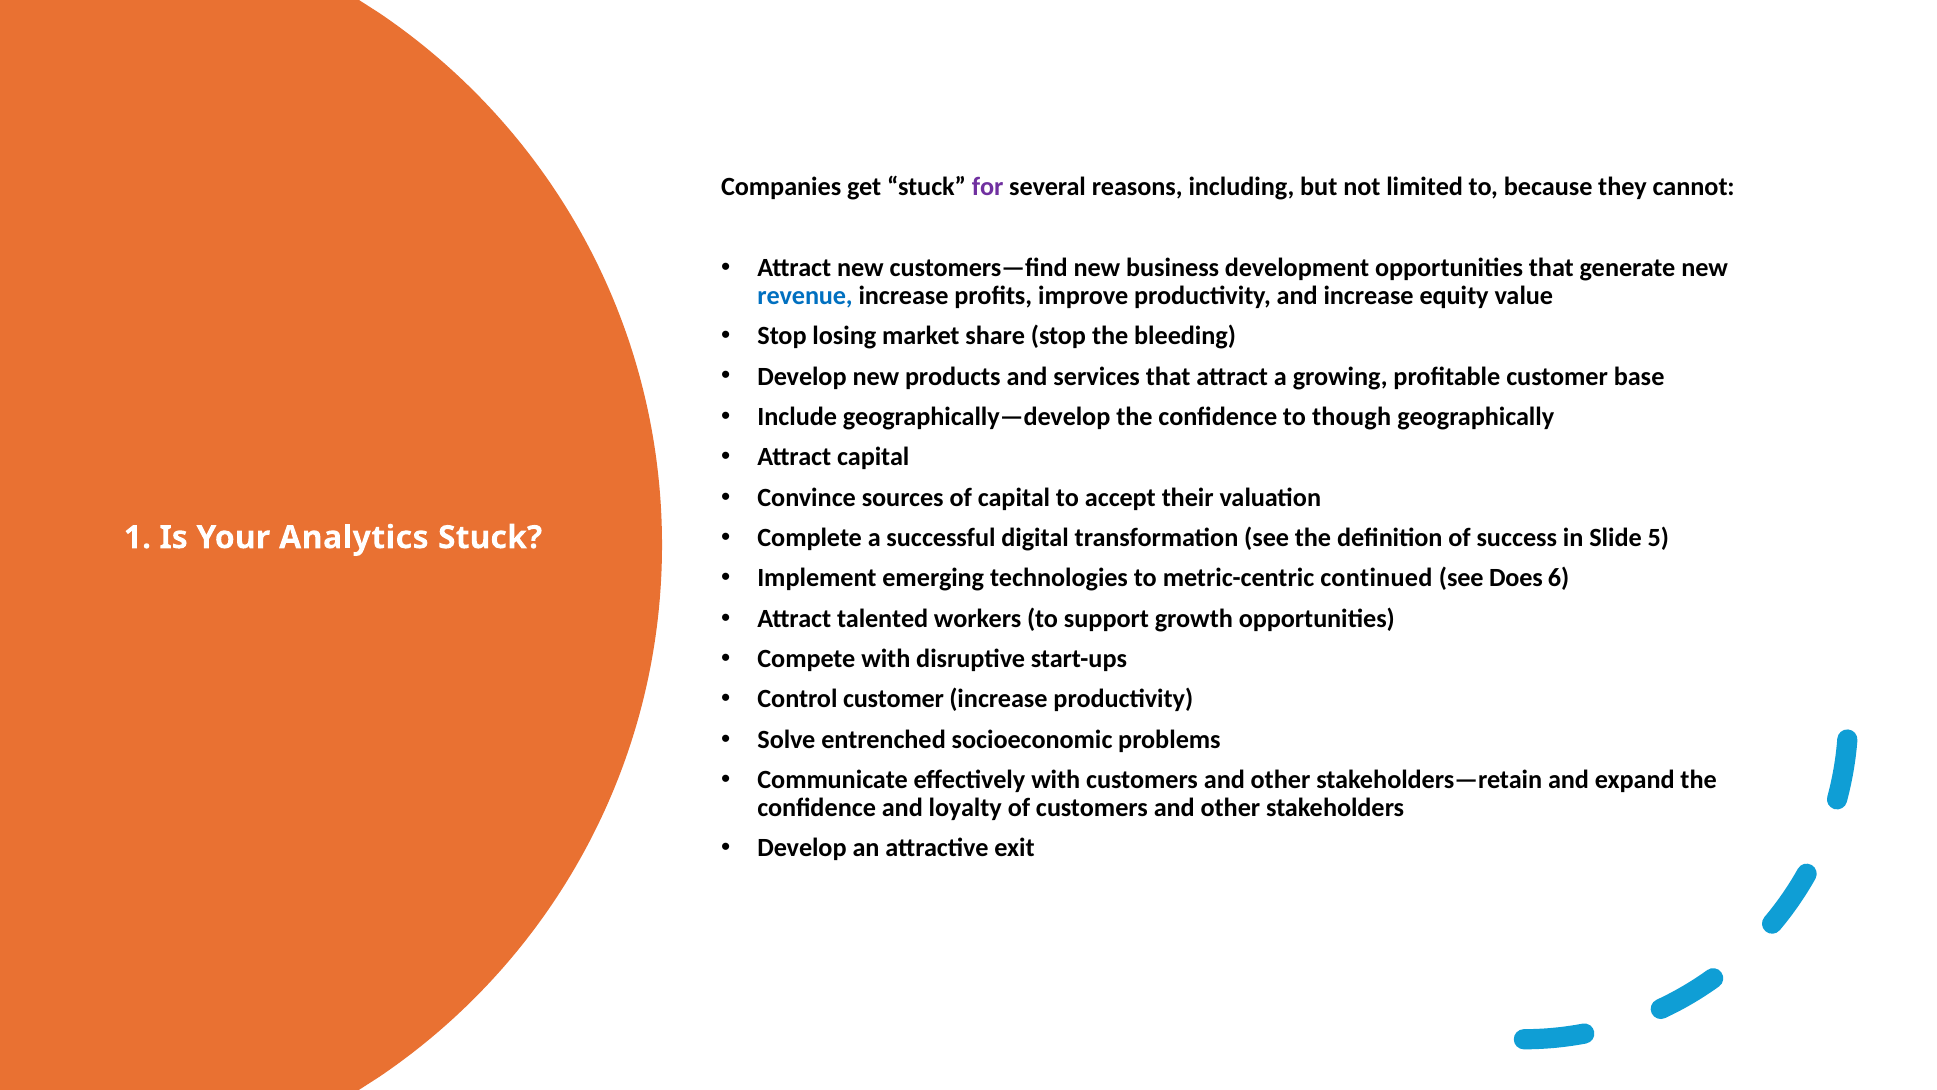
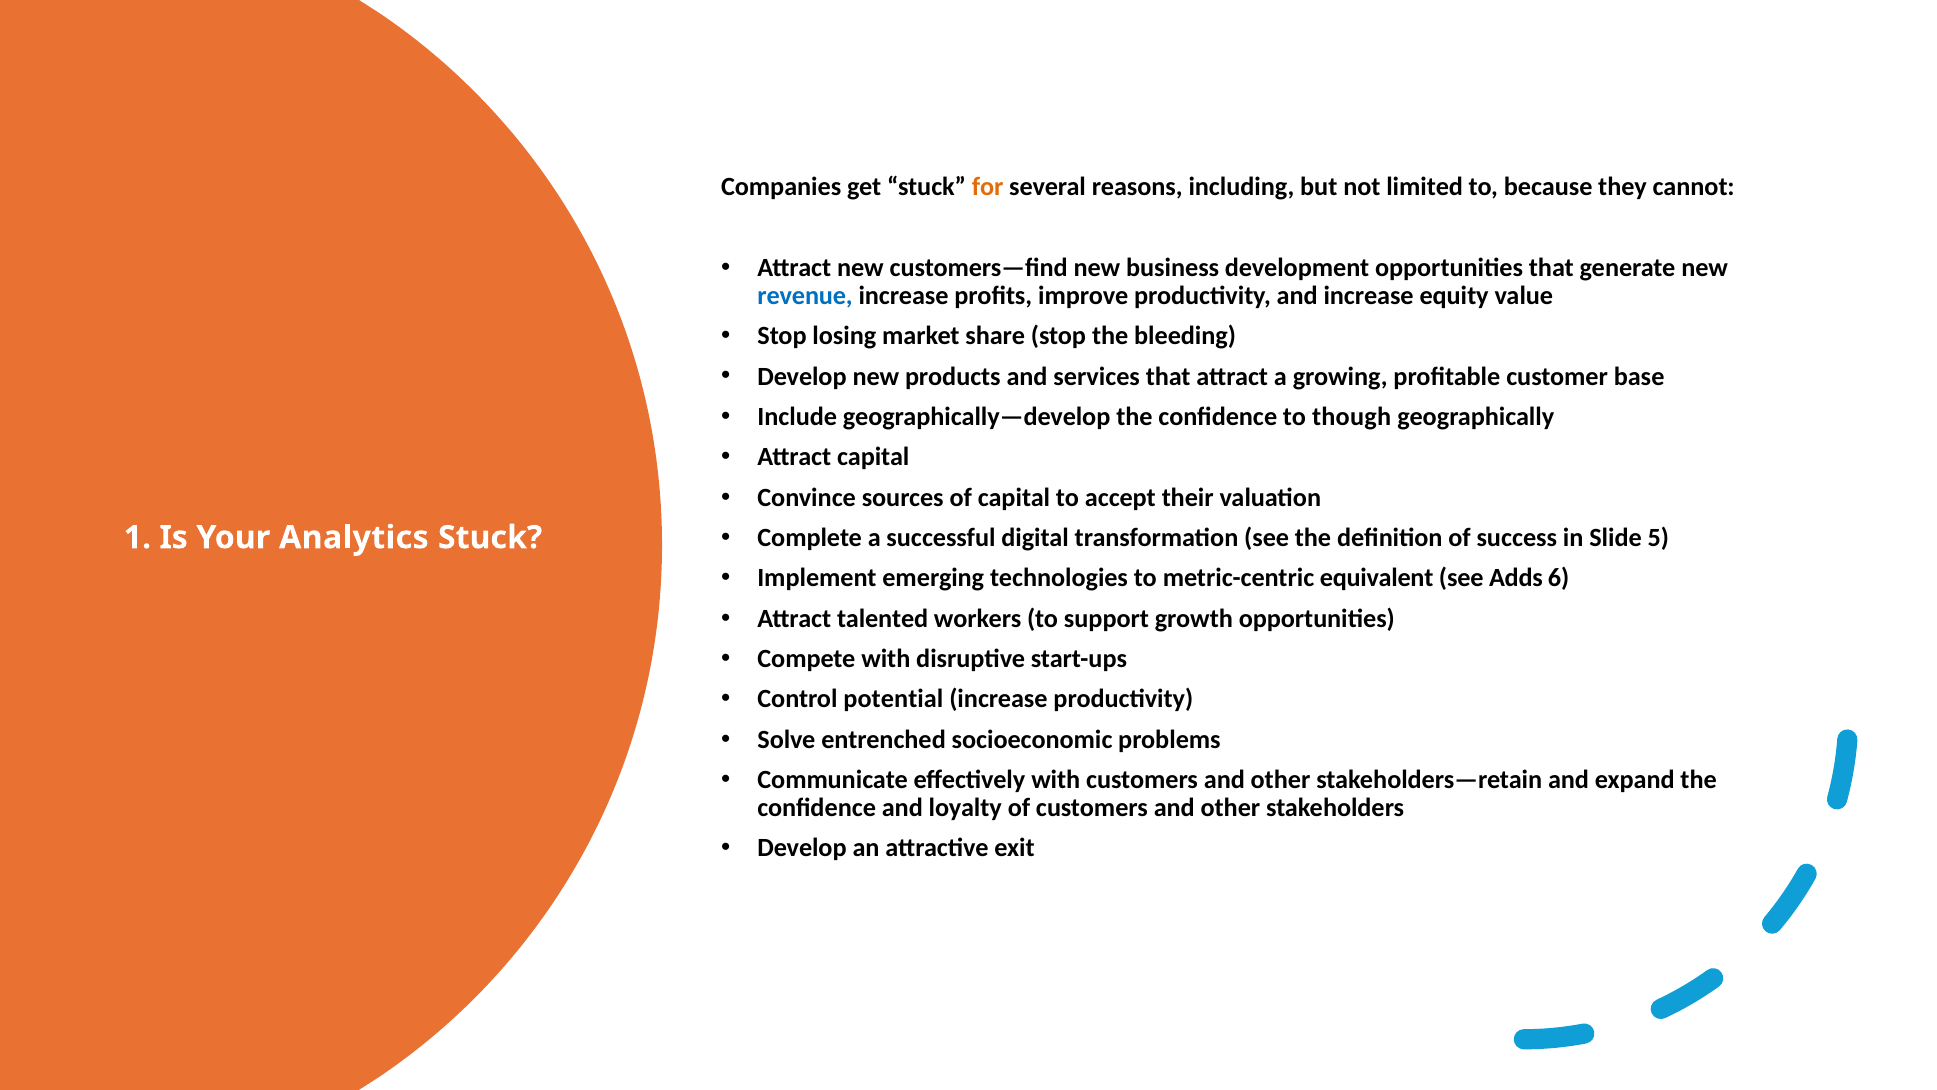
for colour: purple -> orange (988, 187)
continued: continued -> equivalent (1377, 578)
Does: Does -> Adds (1516, 578)
Control customer: customer -> potential (893, 699)
